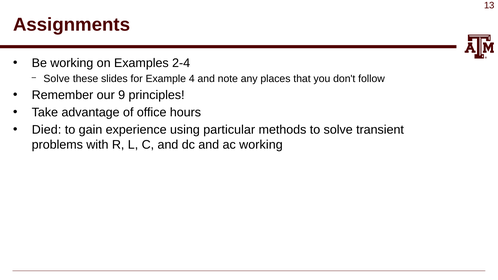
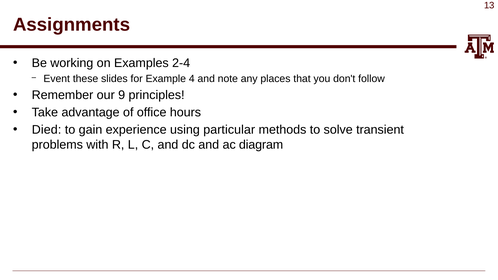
Solve: Solve -> Event (57, 79)
ac working: working -> diagram (261, 145)
